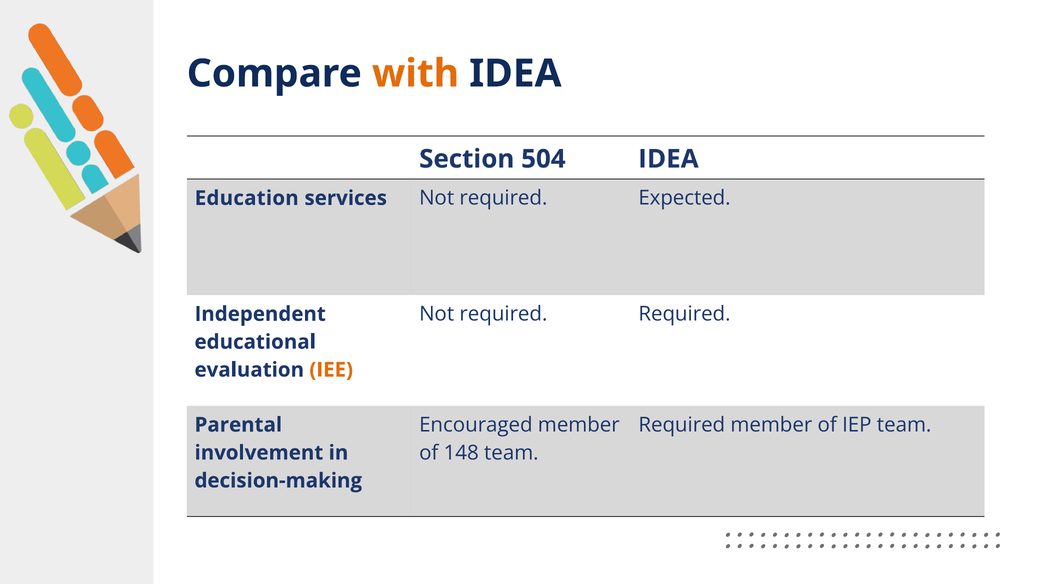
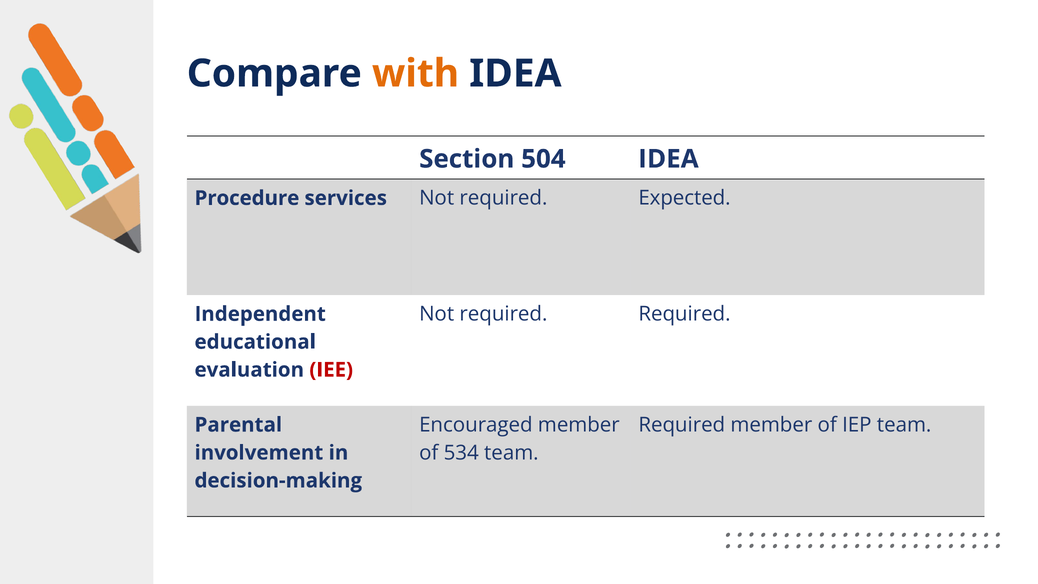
Education: Education -> Procedure (247, 198)
IEE colour: orange -> red (331, 370)
148: 148 -> 534 (461, 453)
